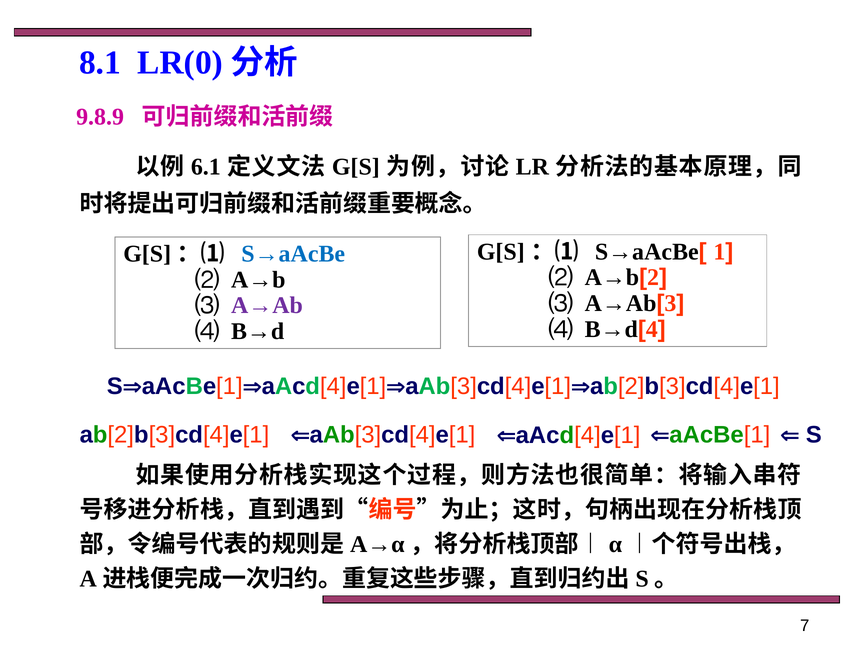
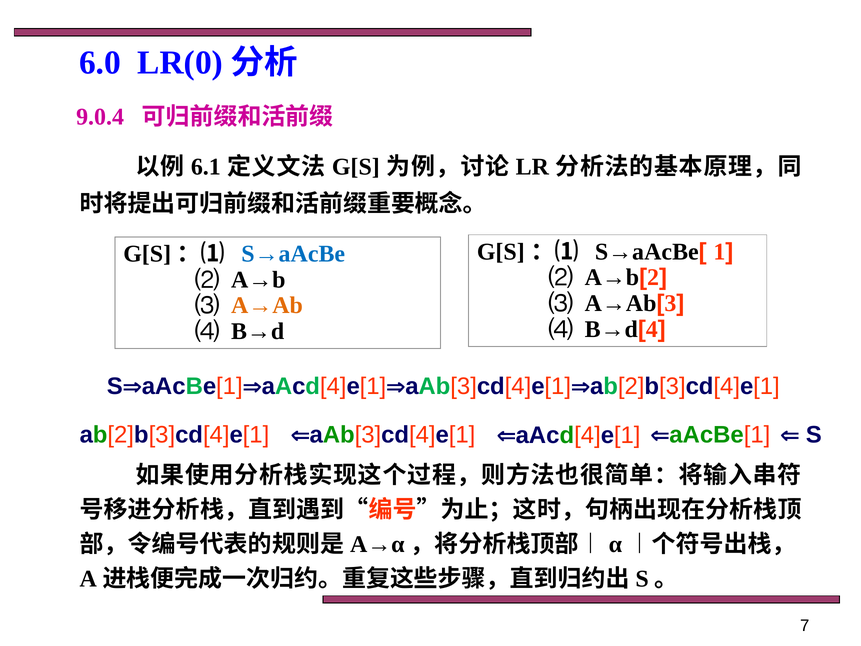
8.1: 8.1 -> 6.0 (100, 63)
9.8.9: 9.8.9 -> 9.0.4 (100, 117)
A→Ab colour: purple -> orange (267, 305)
